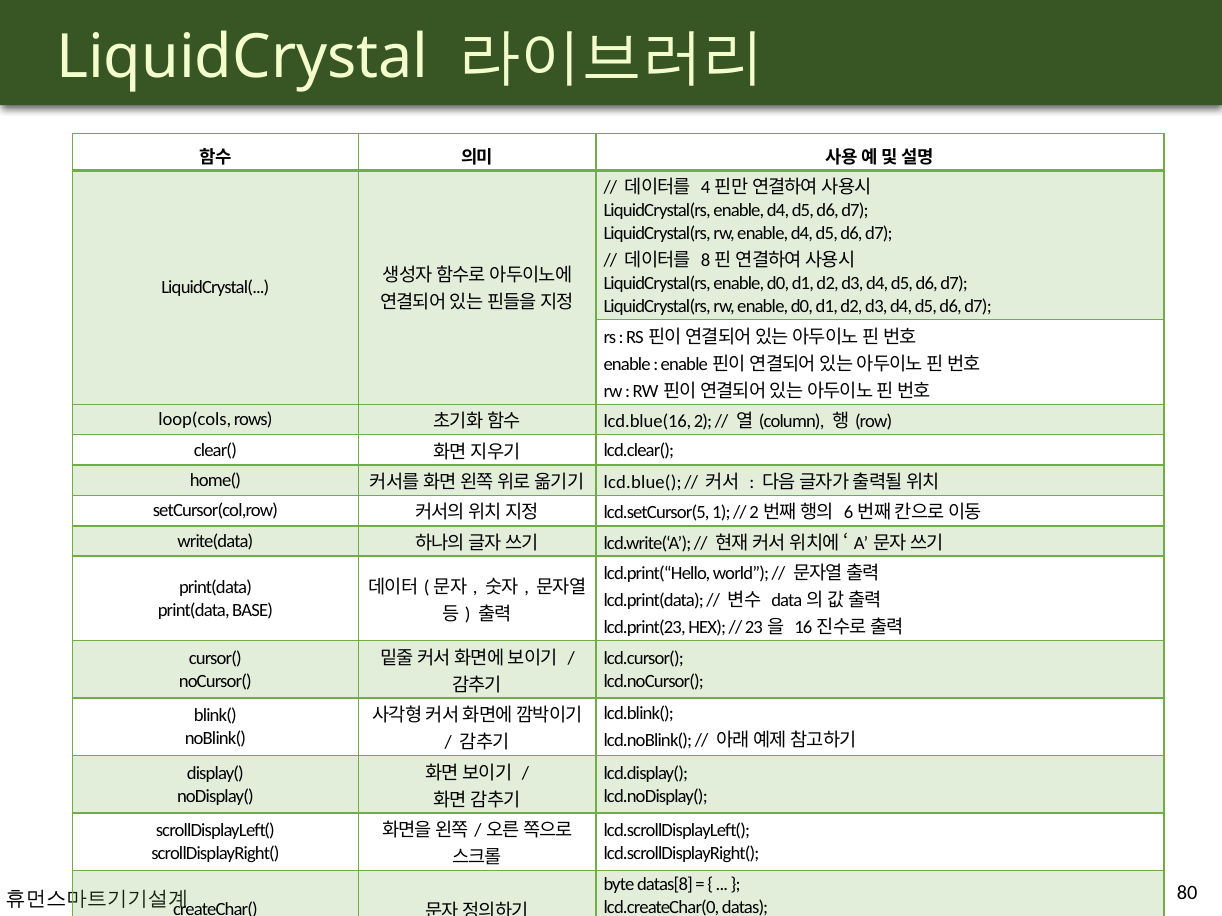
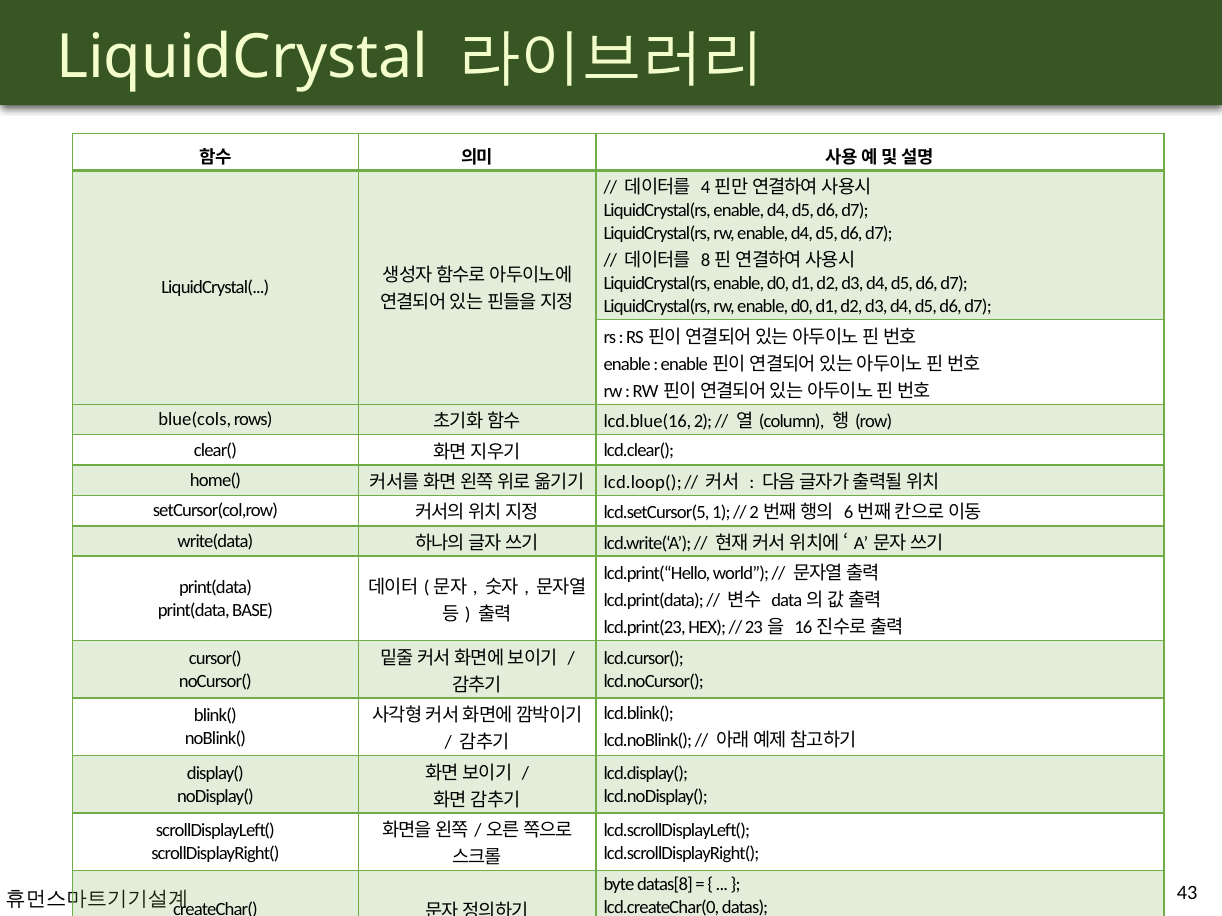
loop(cols: loop(cols -> blue(cols (195, 420)
lcd.blue(: lcd.blue( -> lcd.loop( (643, 483)
80: 80 -> 43 (1187, 893)
